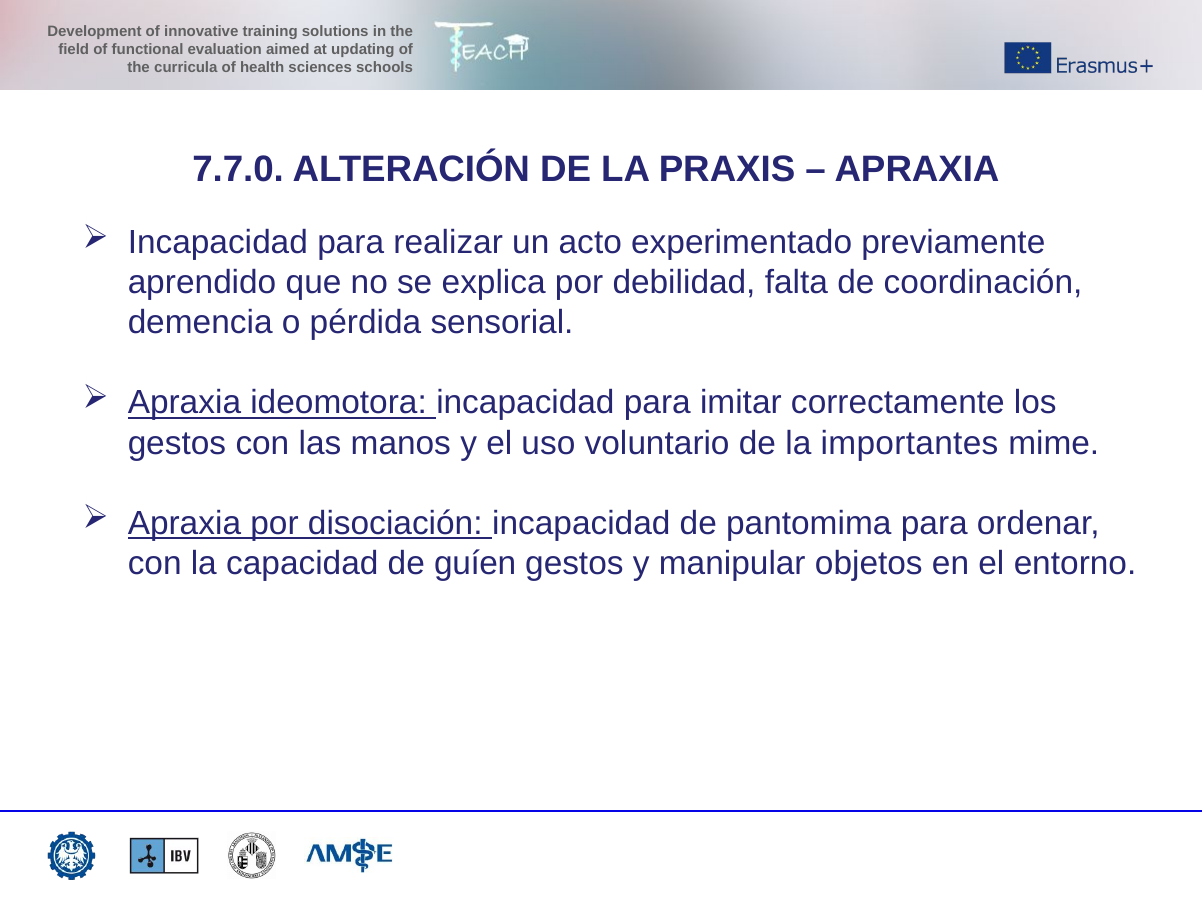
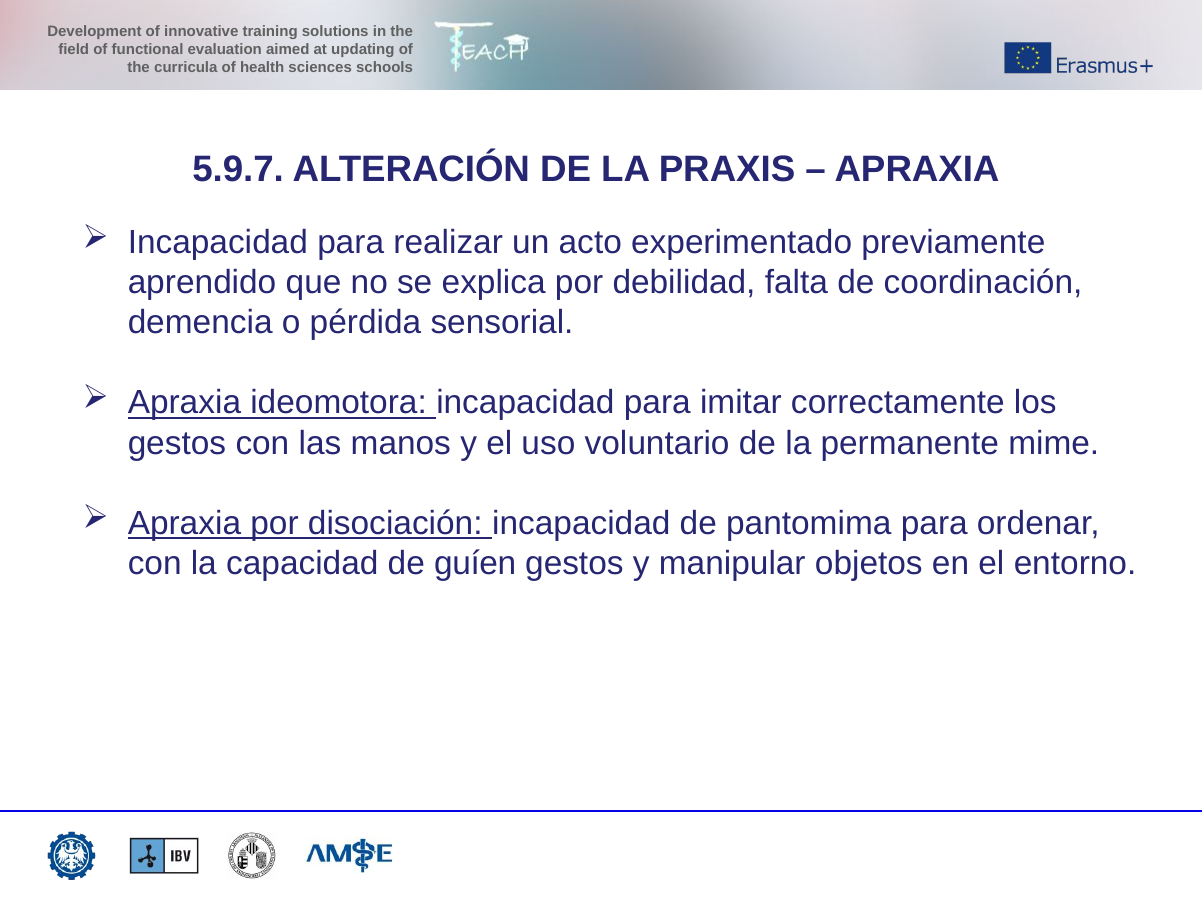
7.7.0: 7.7.0 -> 5.9.7 (238, 169)
importantes: importantes -> permanente (910, 443)
